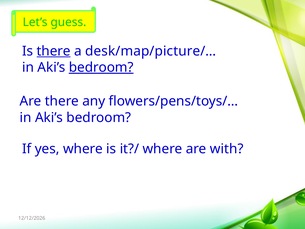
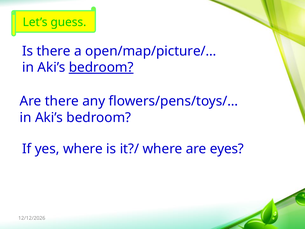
there underline: present -> none (54, 51)
desk/map/picture/…: desk/map/picture/… -> open/map/picture/… (151, 51)
with: with -> eyes (227, 149)
